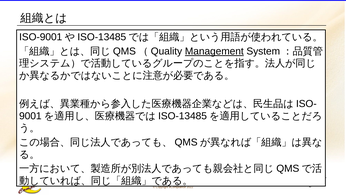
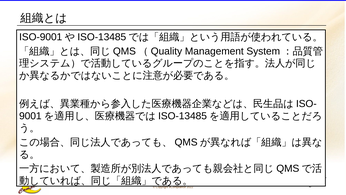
Management underline: present -> none (214, 51)
